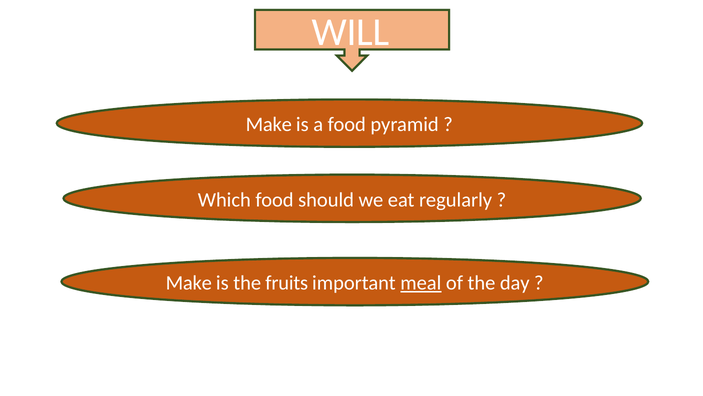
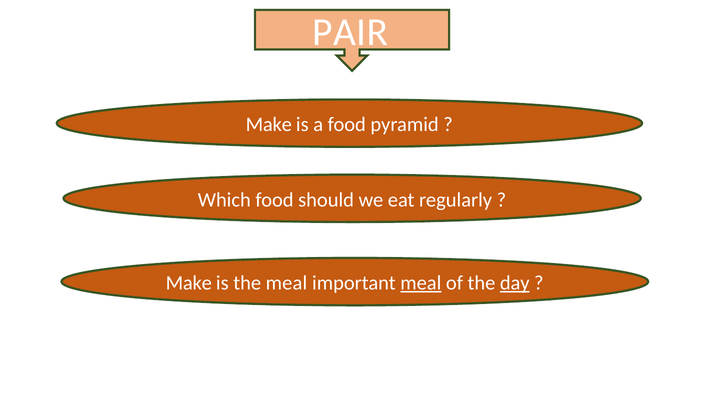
WILL: WILL -> PAIR (350, 32)
the fruits: fruits -> meal (287, 283)
day underline: none -> present (515, 283)
